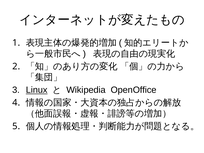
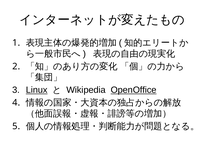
OpenOffice underline: none -> present (134, 90)
